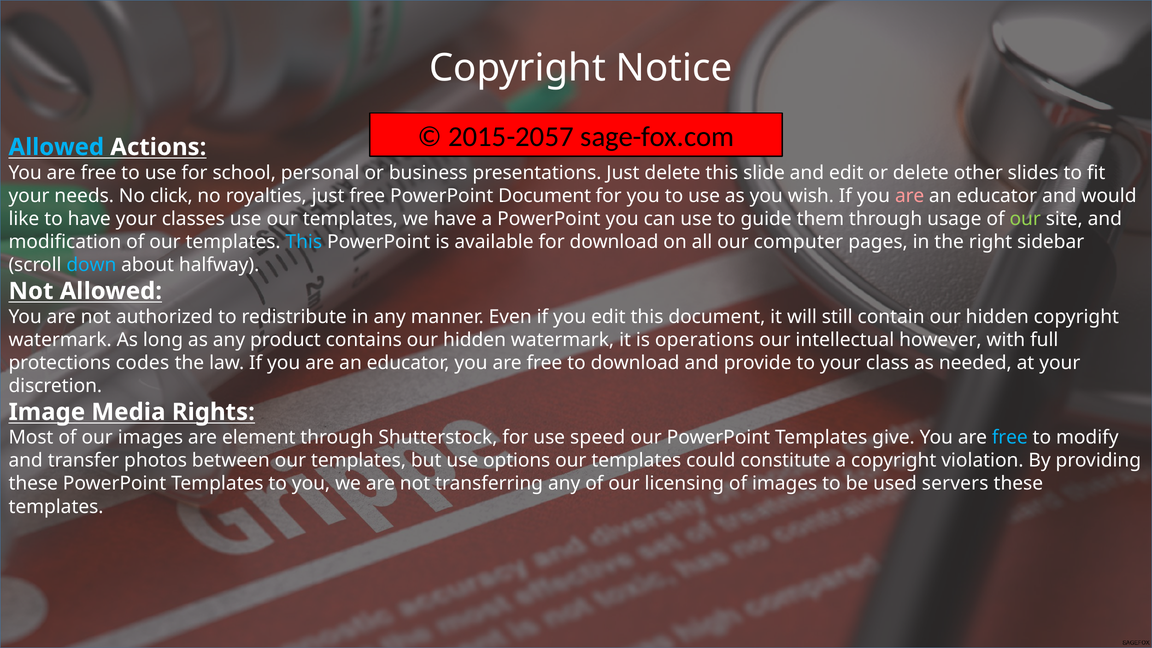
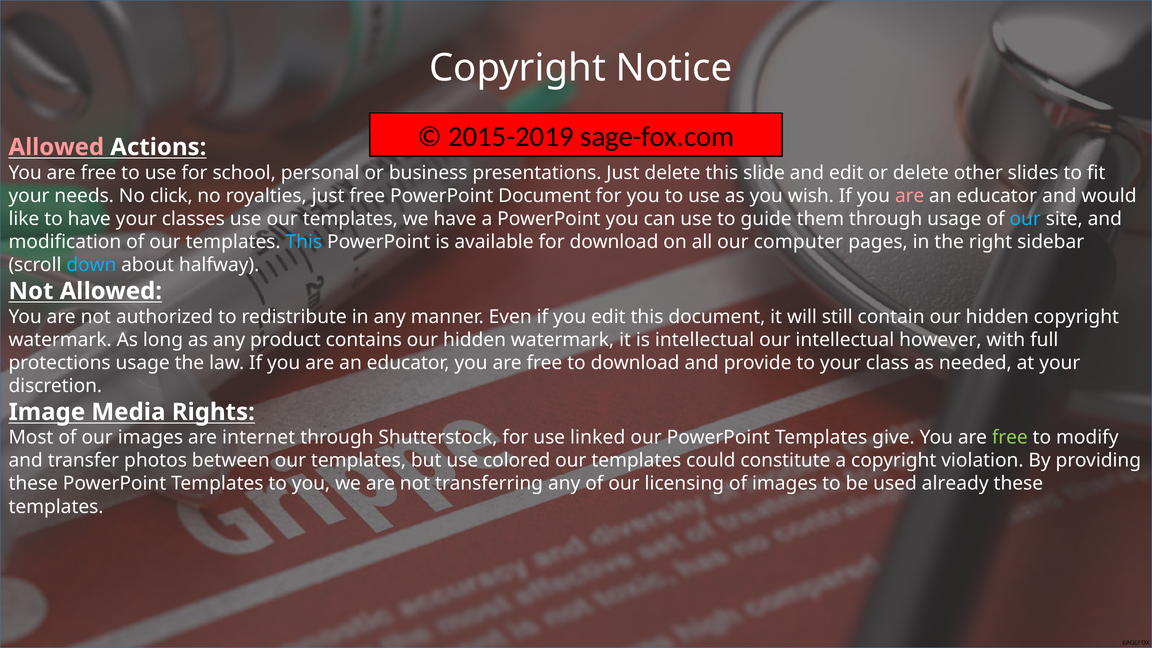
2015-2057: 2015-2057 -> 2015-2019 (511, 137)
Allowed colour: light blue -> pink (56, 147)
our colour: light green -> light blue (1025, 219)
is operations: operations -> intellectual (705, 340)
protections codes: codes -> usage (143, 363)
element: element -> internet (259, 438)
speed: speed -> linked (598, 438)
free colour: light blue -> light green (1010, 438)
options: options -> colored (517, 461)
servers: servers -> already (955, 484)
